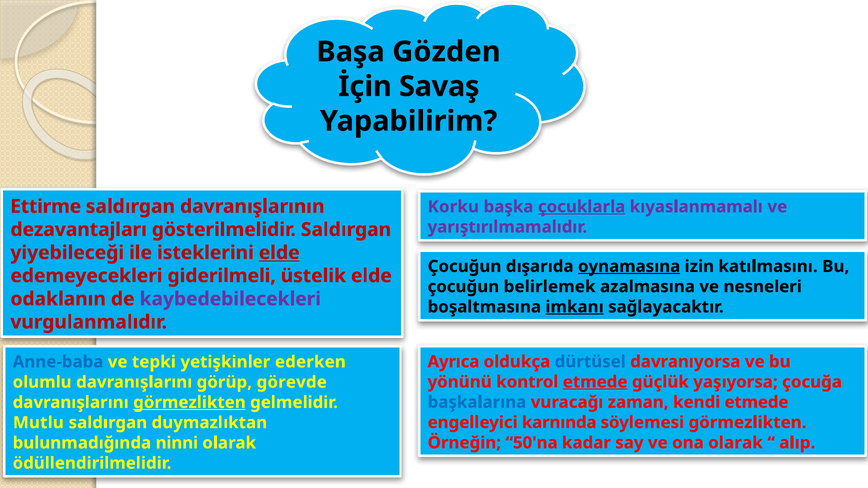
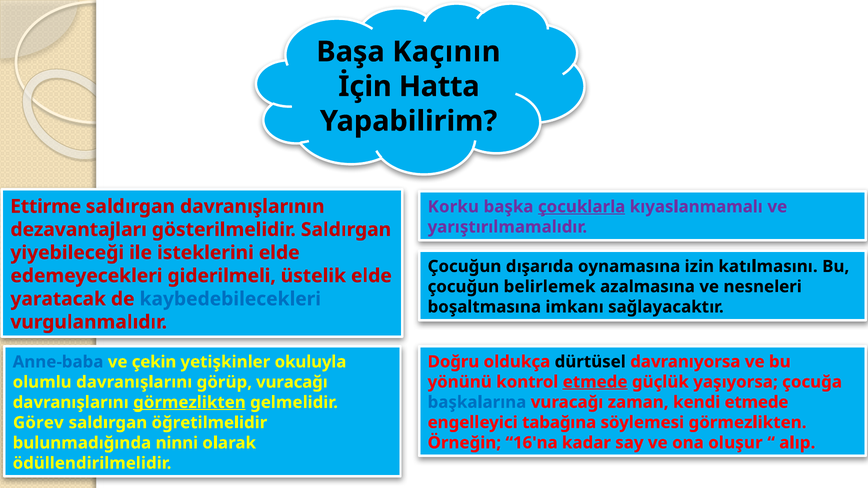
Gözden: Gözden -> Kaçının (446, 52)
Savaş: Savaş -> Hatta (439, 87)
elde underline: present -> none (279, 253)
oynamasına underline: present -> none (629, 267)
odaklanın: odaklanın -> yaratacak (58, 299)
kaybedebilecekleri colour: purple -> blue (230, 299)
imkanı underline: present -> none (575, 307)
Ayrıca: Ayrıca -> Doğru (453, 362)
dürtüsel colour: blue -> black (590, 362)
tepki: tepki -> çekin (154, 362)
ederken: ederken -> okuluyla (311, 362)
görüp görevde: görevde -> vuracağı (292, 382)
karnında: karnında -> tabağına (559, 423)
Mutlu: Mutlu -> Görev (38, 423)
duymazlıktan: duymazlıktan -> öğretilmelidir (209, 423)
50'na: 50'na -> 16'na (532, 443)
ona olarak: olarak -> oluşur (735, 443)
